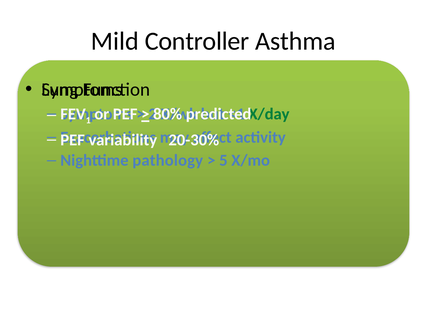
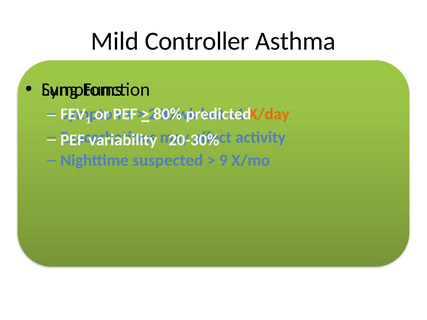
X/day colour: green -> orange (269, 114)
pathology: pathology -> suspected (168, 161)
5: 5 -> 9 (223, 161)
